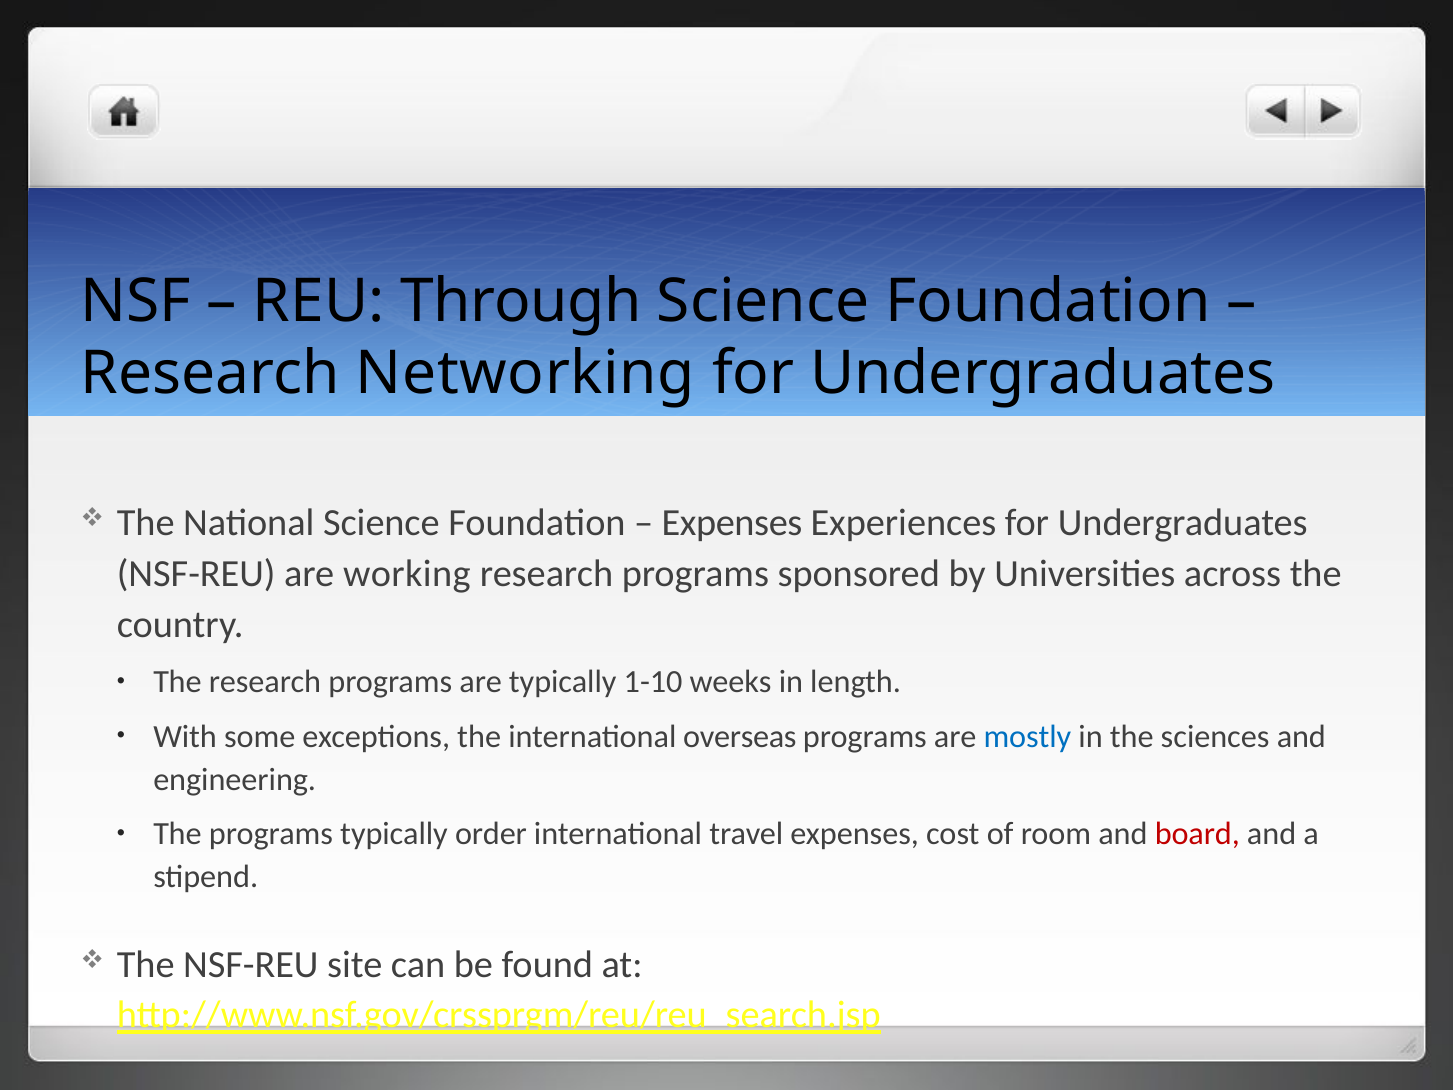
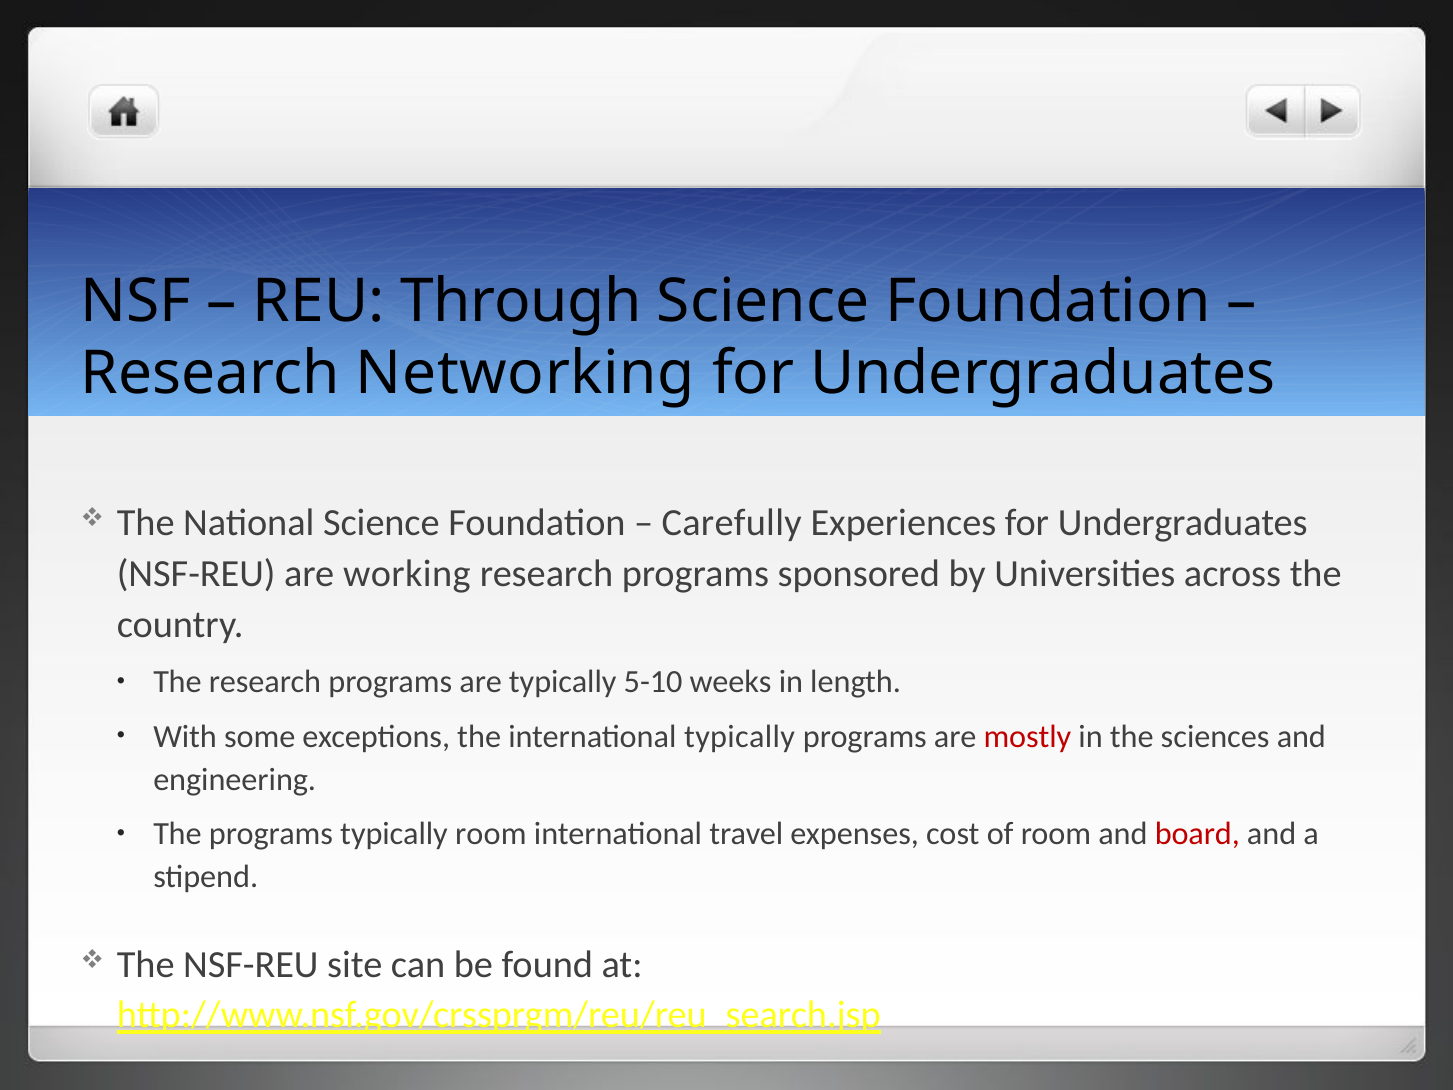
Expenses: Expenses -> Carefully (732, 523)
1-10: 1-10 -> 5-10 (653, 682)
international overseas: overseas -> typically (740, 737)
mostly colour: blue -> red (1027, 737)
typically order: order -> room (491, 834)
